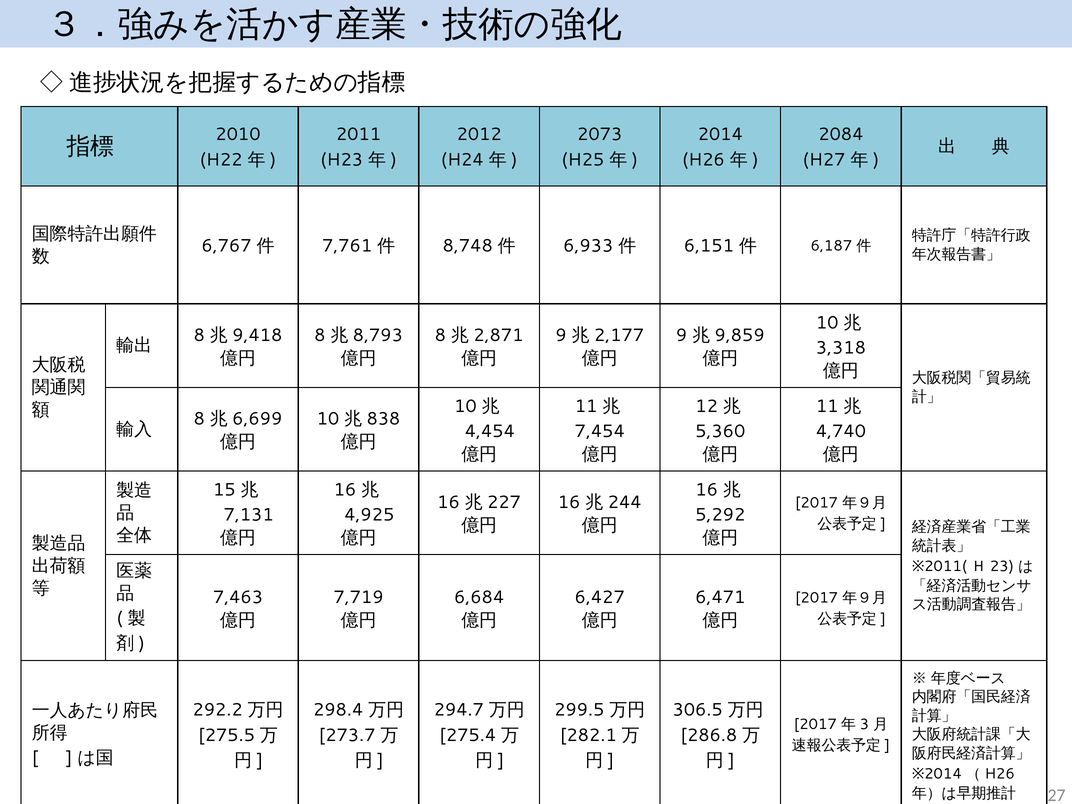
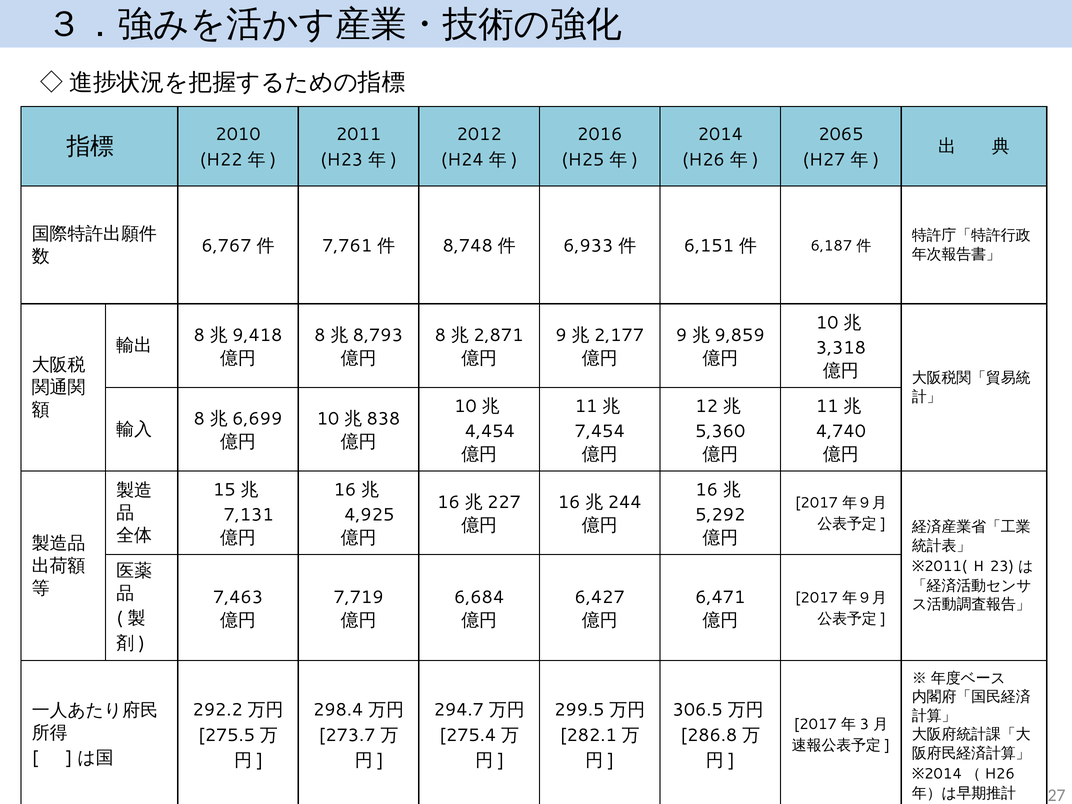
2073: 2073 -> 2016 (600, 135)
2084: 2084 -> 2065 (841, 135)
